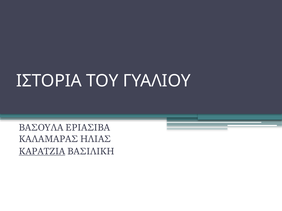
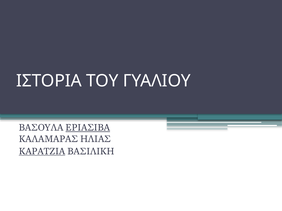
ΕΡΙΑΣΙΒΑ underline: none -> present (88, 128)
